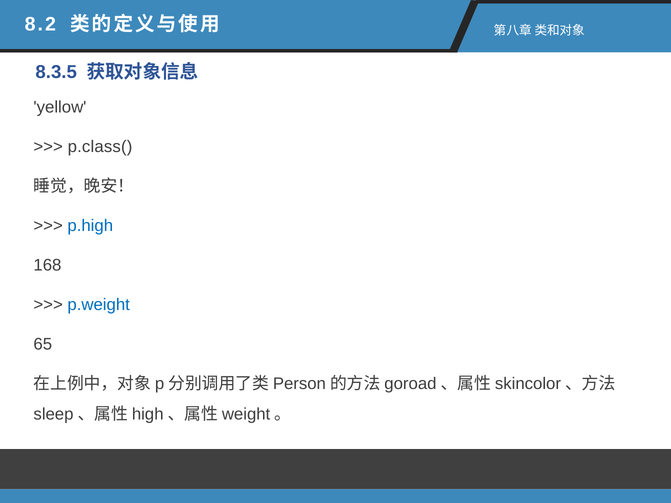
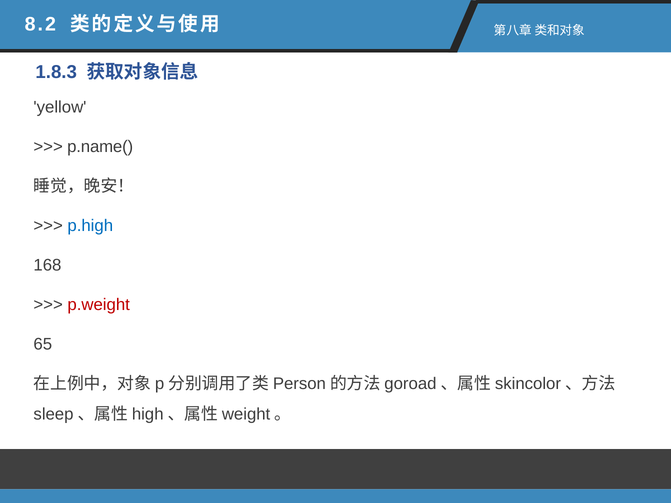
8.3.5: 8.3.5 -> 1.8.3 (56, 72)
p.class(: p.class( -> p.name( (100, 147)
p.weight colour: blue -> red (99, 305)
